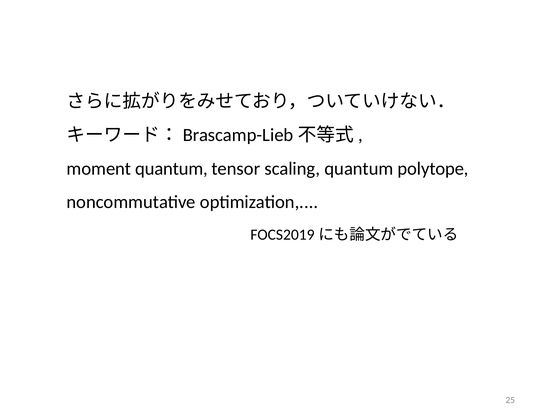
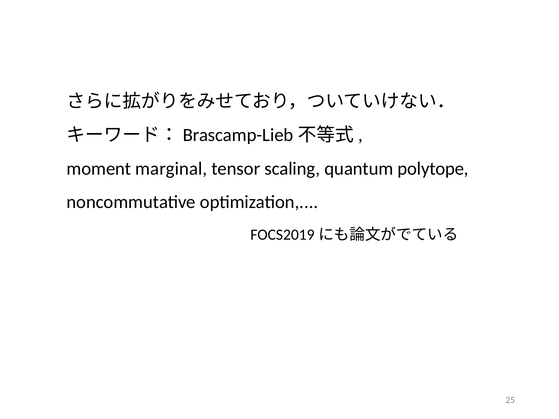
moment quantum: quantum -> marginal (171, 169)
